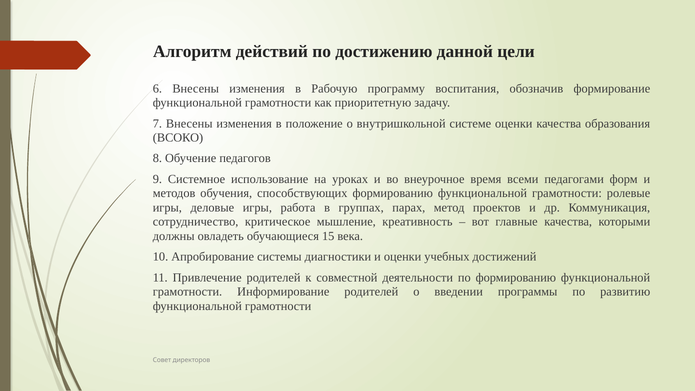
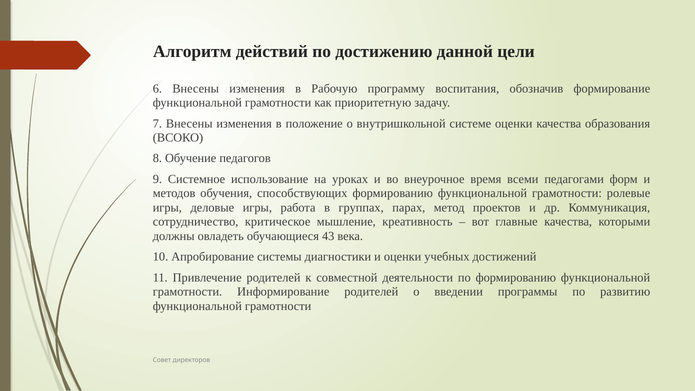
15: 15 -> 43 (328, 236)
